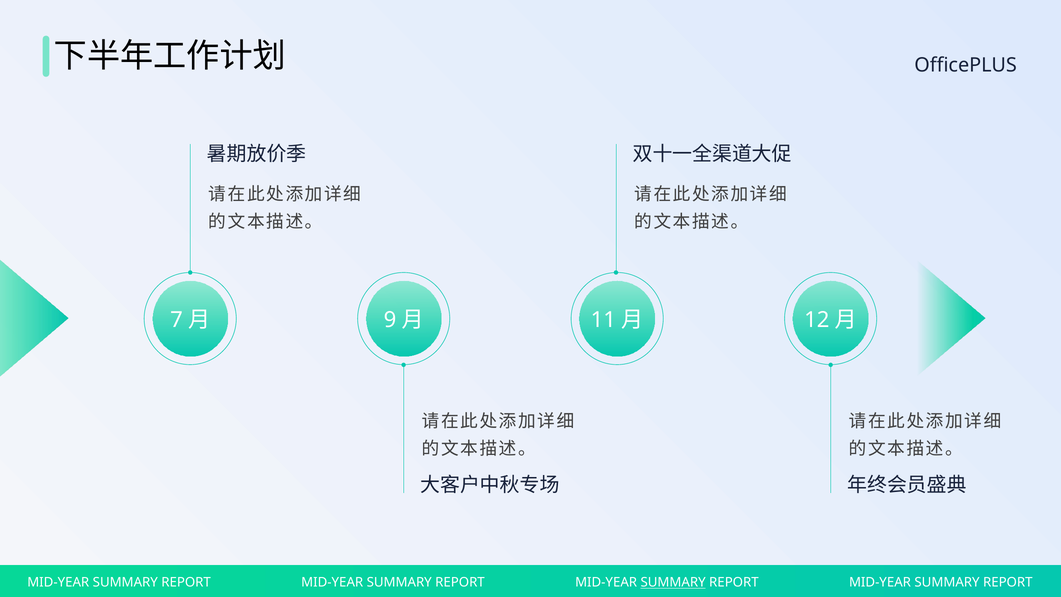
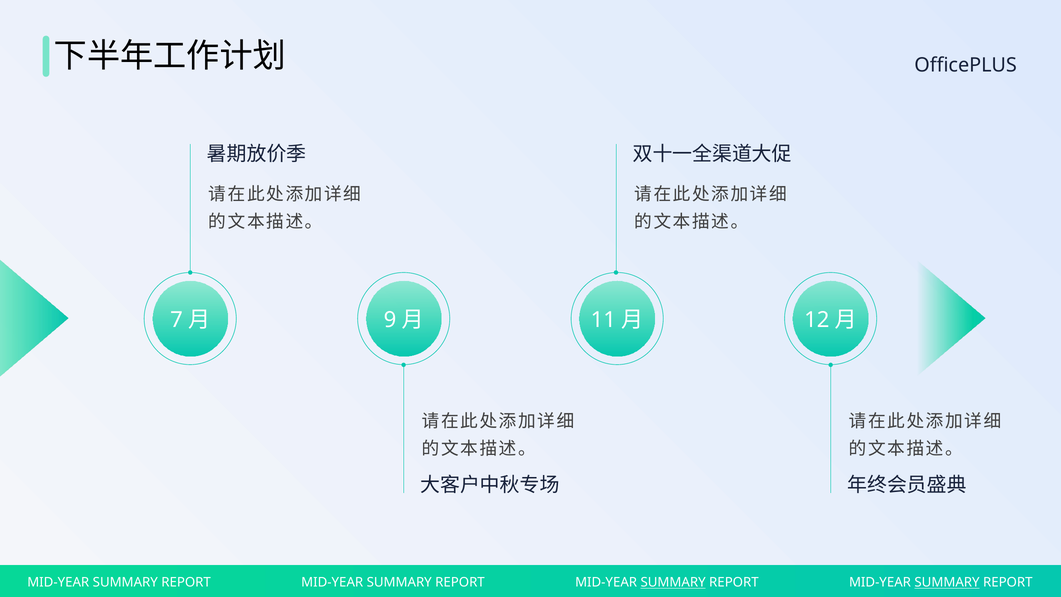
SUMMARY underline: none -> present (947, 582)
